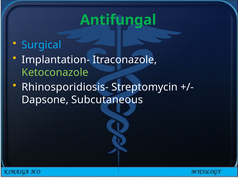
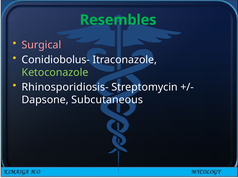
Antifungal: Antifungal -> Resembles (118, 20)
Surgical colour: light blue -> pink (41, 45)
Implantation-: Implantation- -> Conidiobolus- (56, 60)
